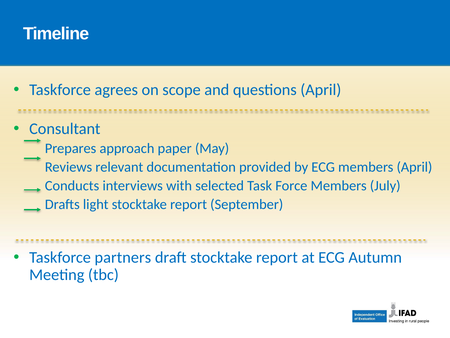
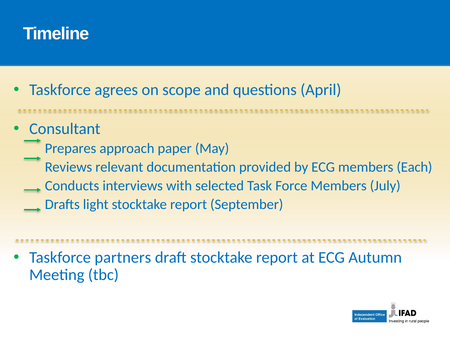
members April: April -> Each (414, 167)
